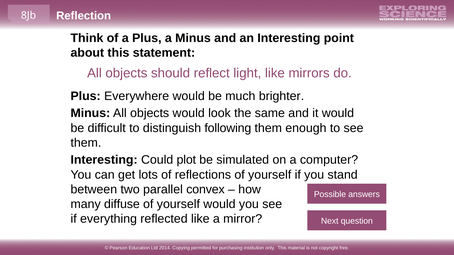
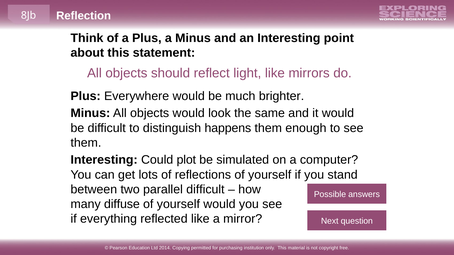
following: following -> happens (228, 128)
parallel convex: convex -> difficult (205, 190)
